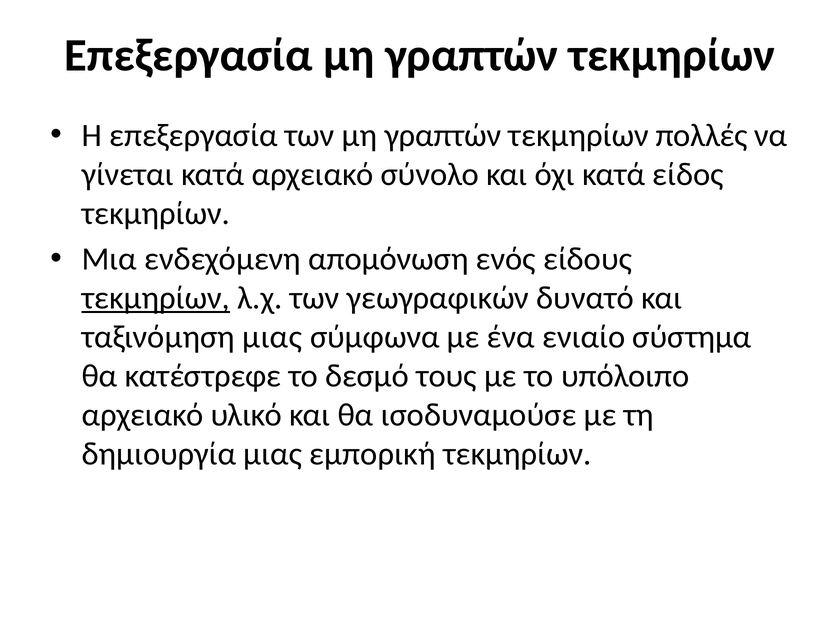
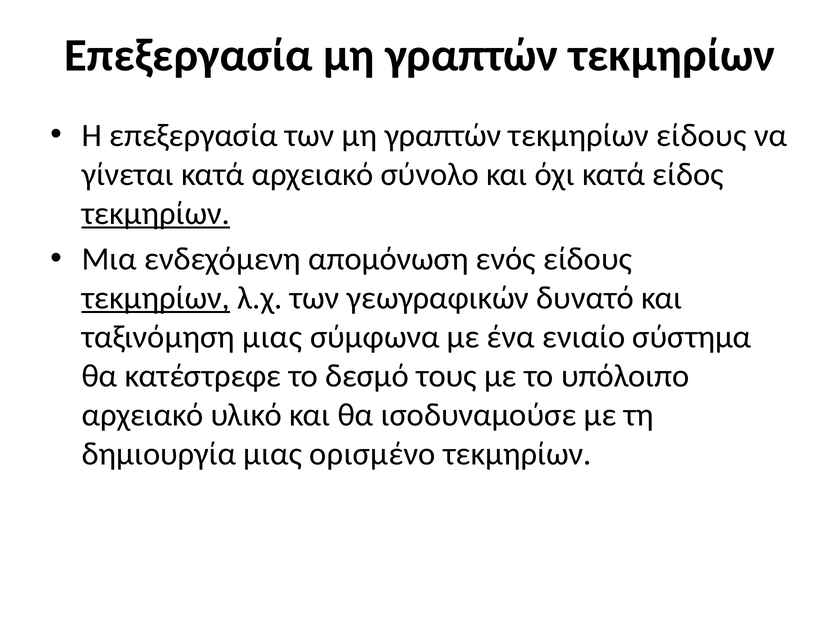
τεκμηρίων πολλές: πολλές -> είδους (701, 136)
τεκμηρίων underline: none -> present (156, 214)
εμπορική: εμπορική -> ορισμένο (372, 454)
